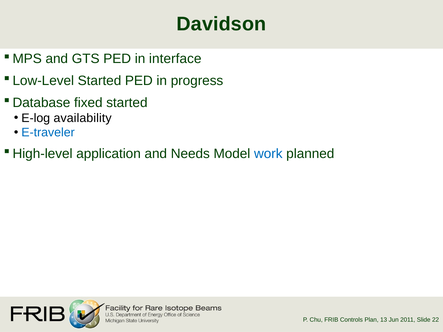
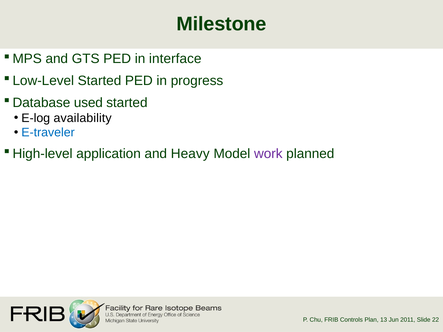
Davidson: Davidson -> Milestone (222, 24)
fixed: fixed -> used (88, 103)
Needs: Needs -> Heavy (190, 154)
work colour: blue -> purple (268, 154)
